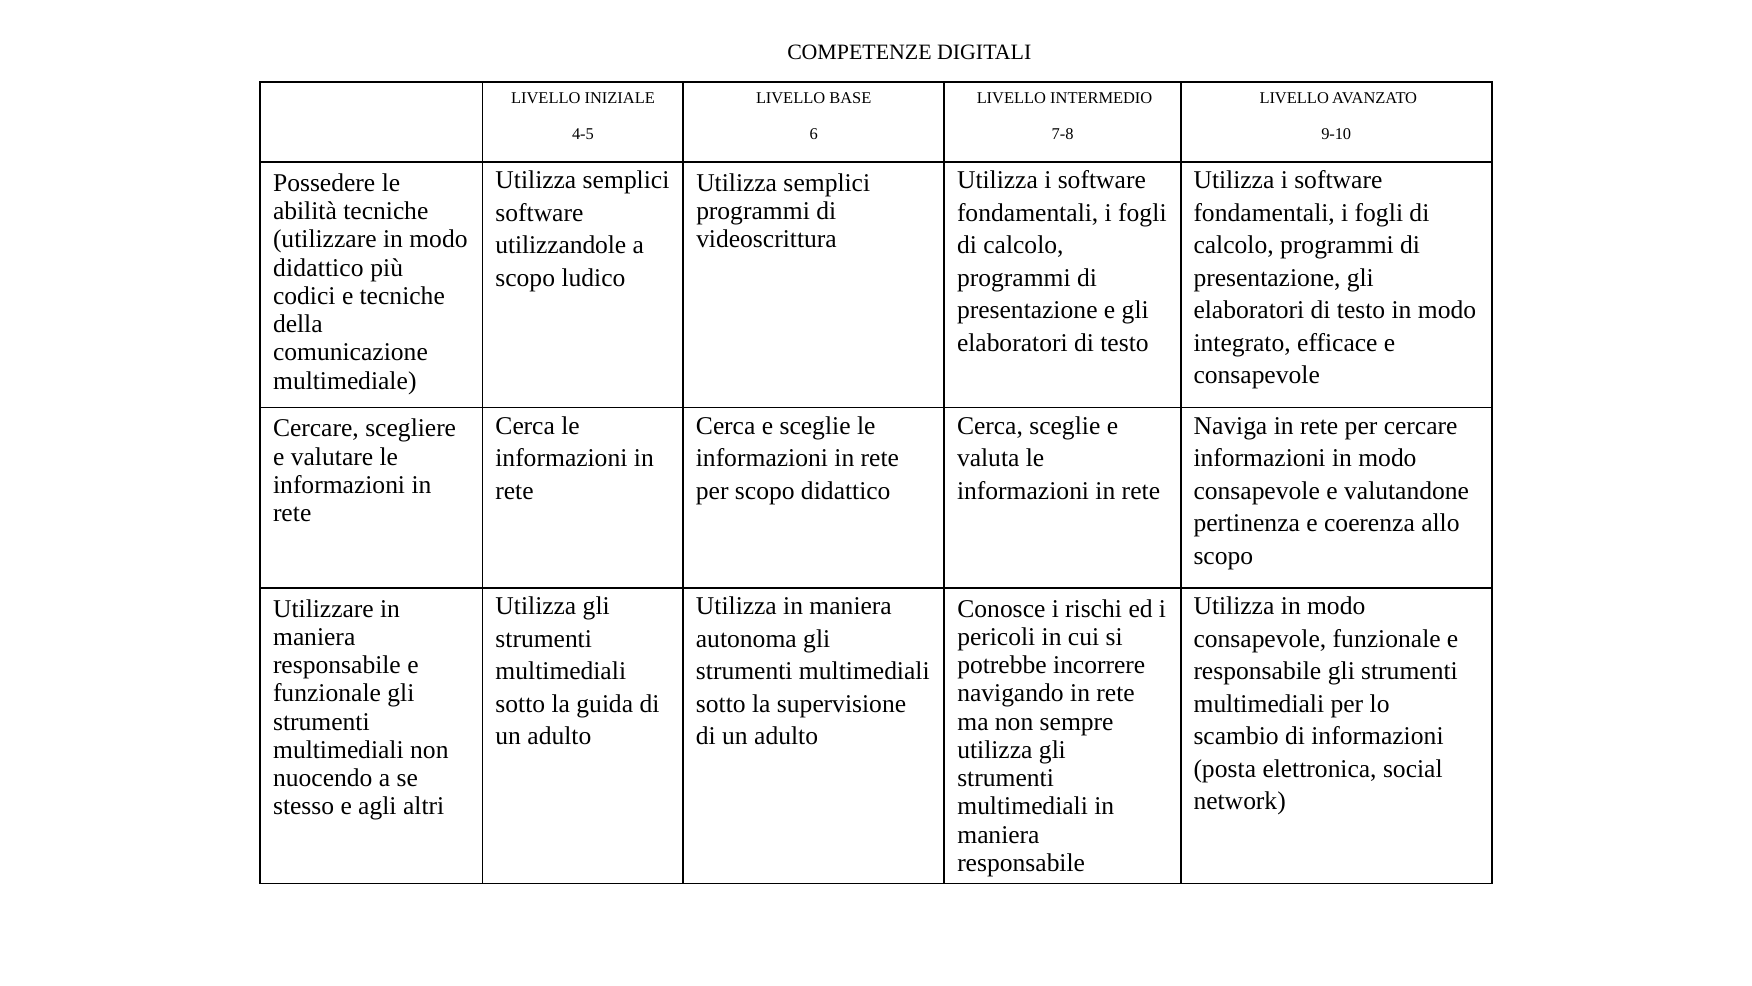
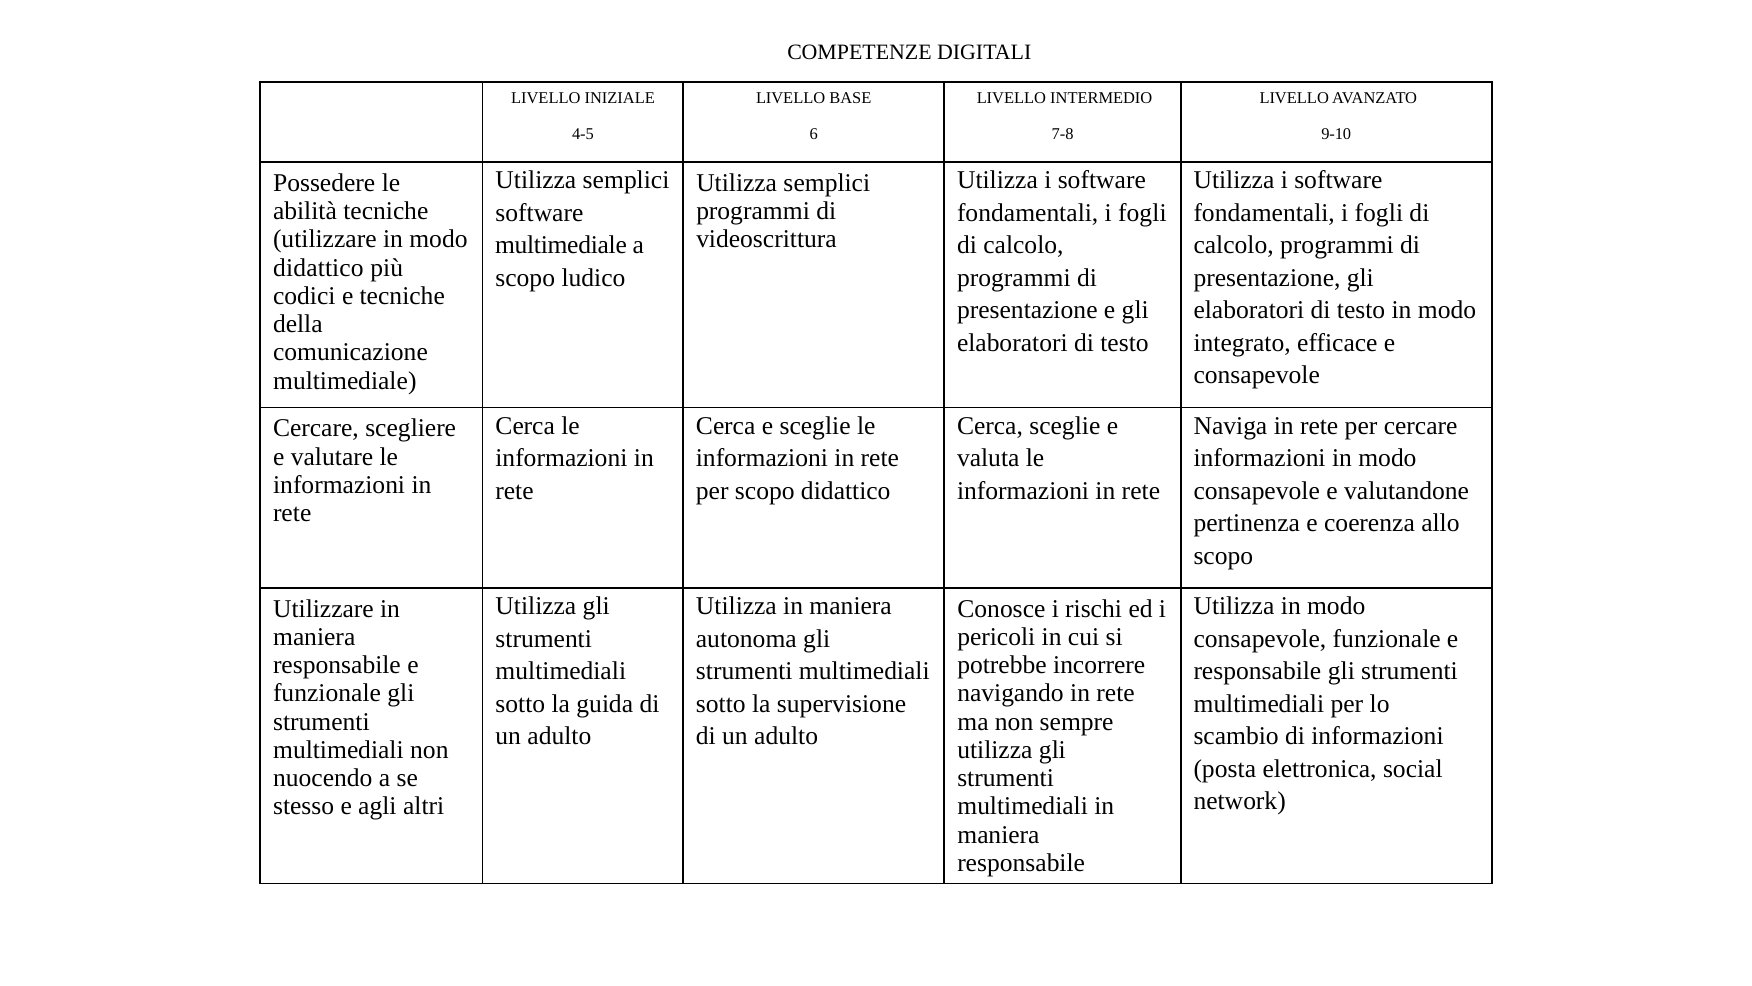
utilizzandole: utilizzandole -> multimediale (561, 245)
